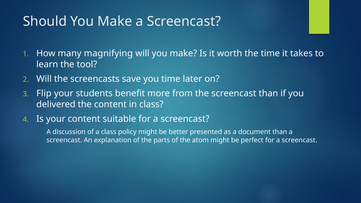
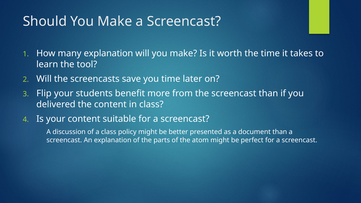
many magnifying: magnifying -> explanation (108, 53)
